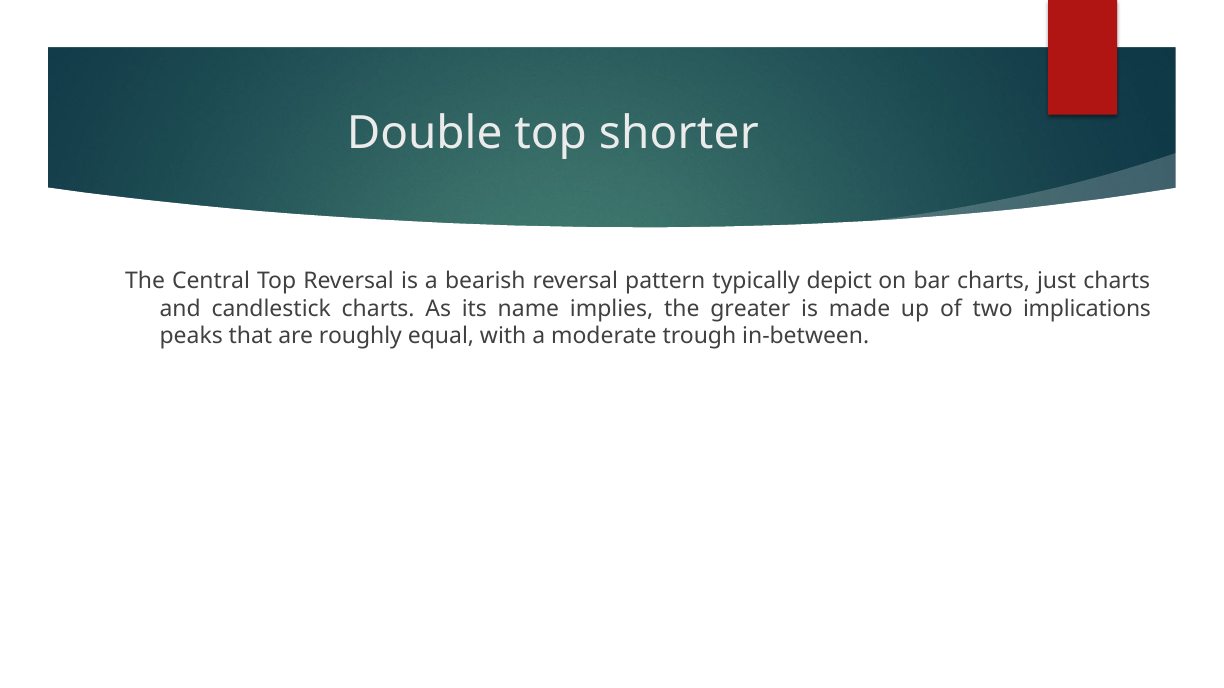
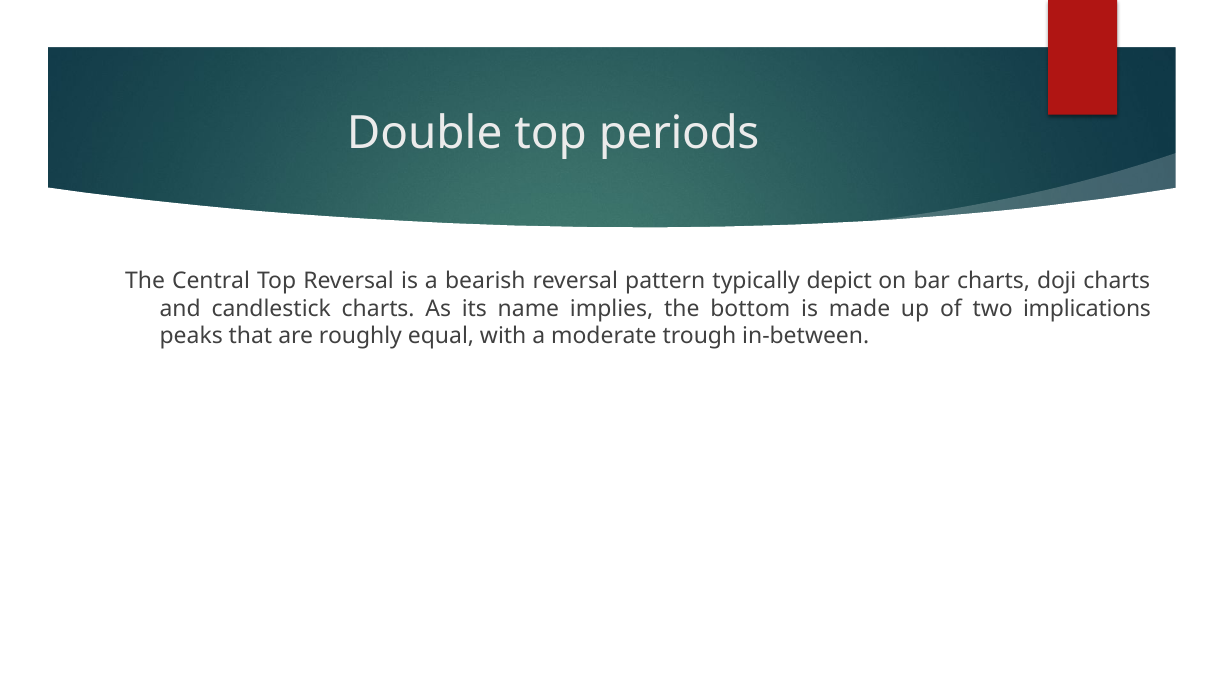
shorter: shorter -> periods (679, 133)
just: just -> doji (1057, 281)
greater: greater -> bottom (750, 309)
